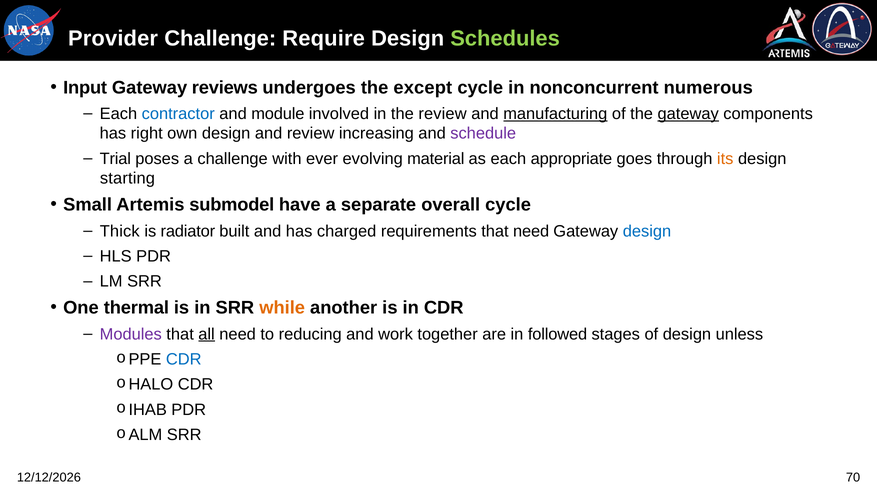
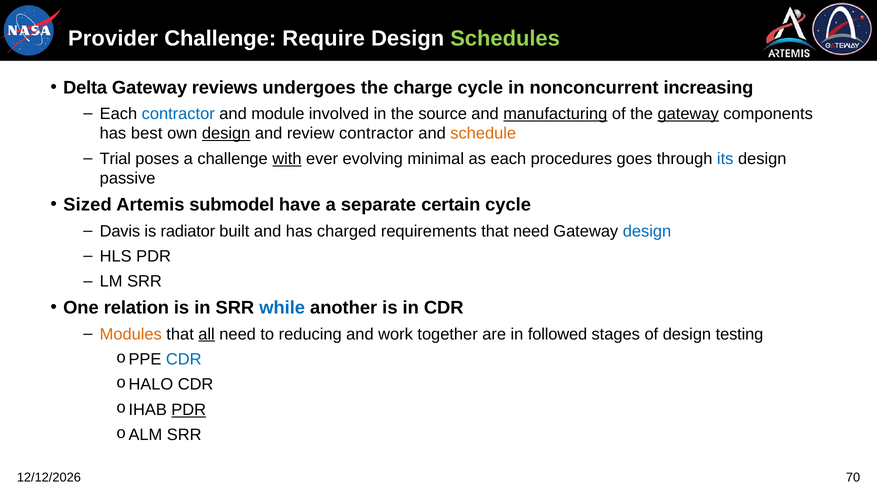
Input: Input -> Delta (85, 88)
except: except -> charge (423, 88)
numerous: numerous -> increasing (708, 88)
the review: review -> source (443, 114)
right: right -> best (147, 134)
design underline: none -> present (226, 134)
review increasing: increasing -> contractor (376, 134)
schedule colour: purple -> orange (483, 134)
with underline: none -> present (287, 159)
material: material -> minimal (436, 159)
appropriate: appropriate -> procedures (571, 159)
its colour: orange -> blue (725, 159)
starting: starting -> passive (128, 179)
Small: Small -> Sized (87, 205)
overall: overall -> certain (451, 205)
Thick: Thick -> Davis (120, 231)
thermal: thermal -> relation (136, 308)
while colour: orange -> blue (282, 308)
Modules colour: purple -> orange (131, 334)
unless: unless -> testing (740, 334)
PDR underline: none -> present (189, 410)
